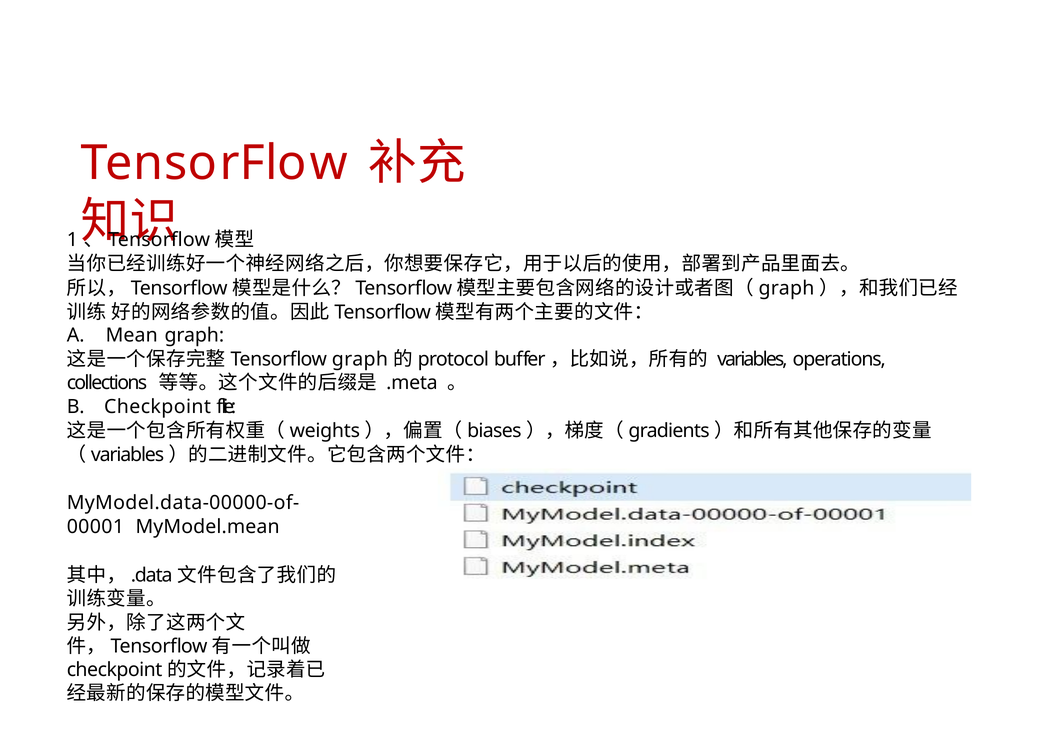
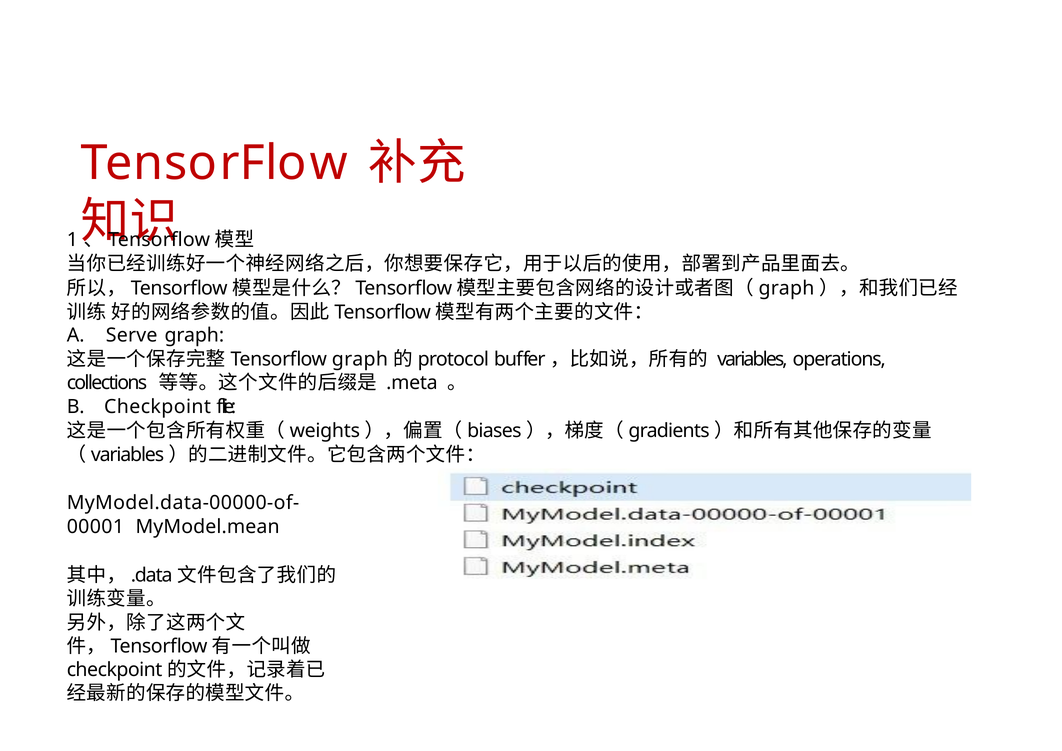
Mean: Mean -> Serve (132, 335)
